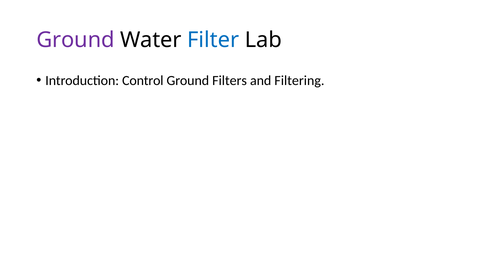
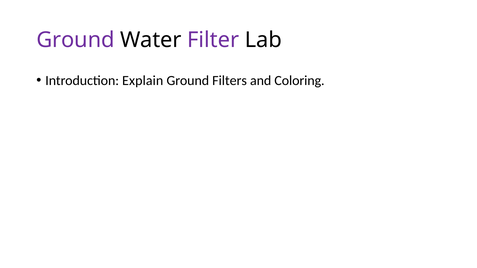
Filter colour: blue -> purple (213, 40)
Control: Control -> Explain (143, 81)
Filtering: Filtering -> Coloring (299, 81)
